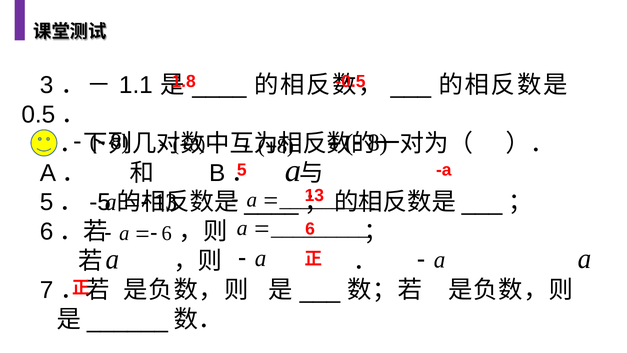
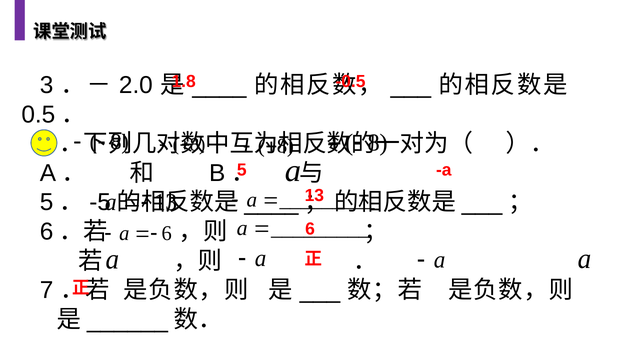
1.1: 1.1 -> 2.0 (136, 85)
